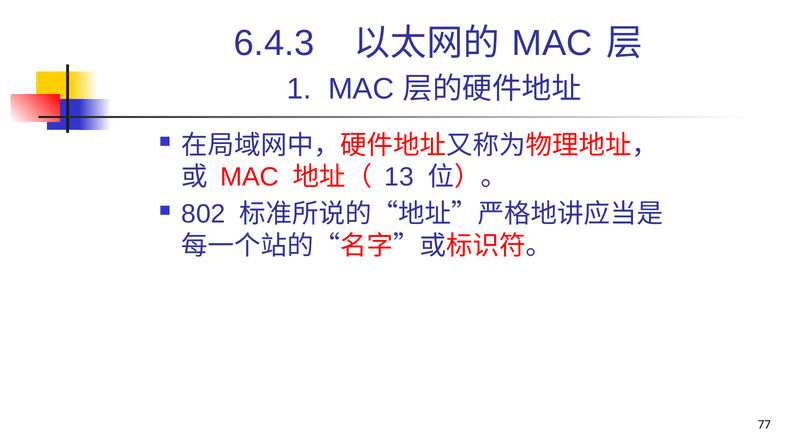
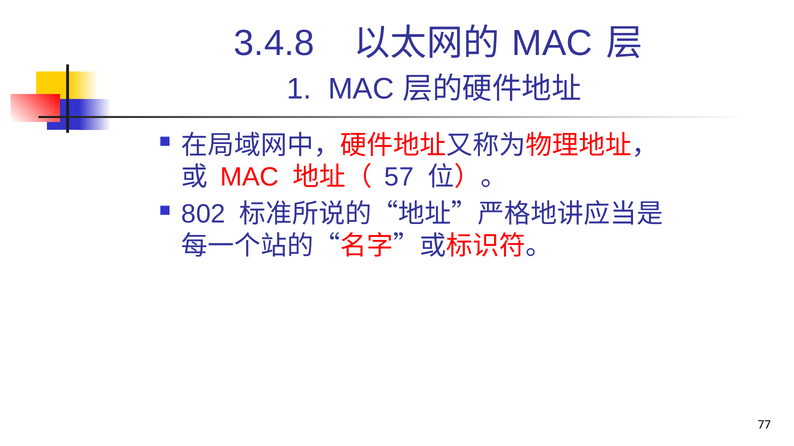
6.4.3: 6.4.3 -> 3.4.8 (274, 43)
13: 13 -> 57 (399, 177)
